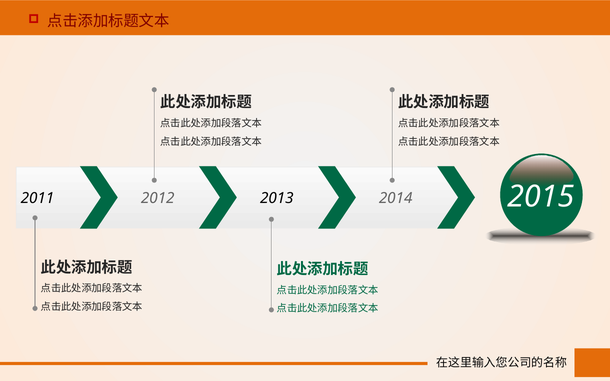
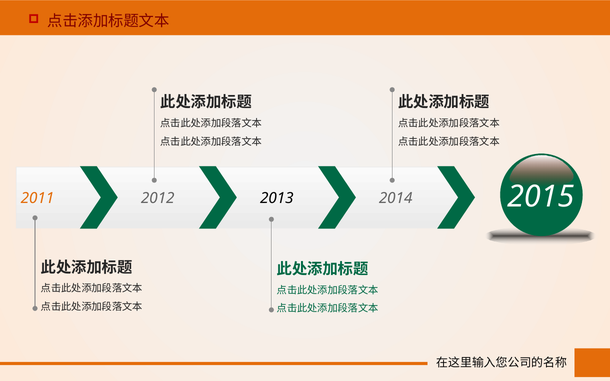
2011 colour: black -> orange (37, 199)
